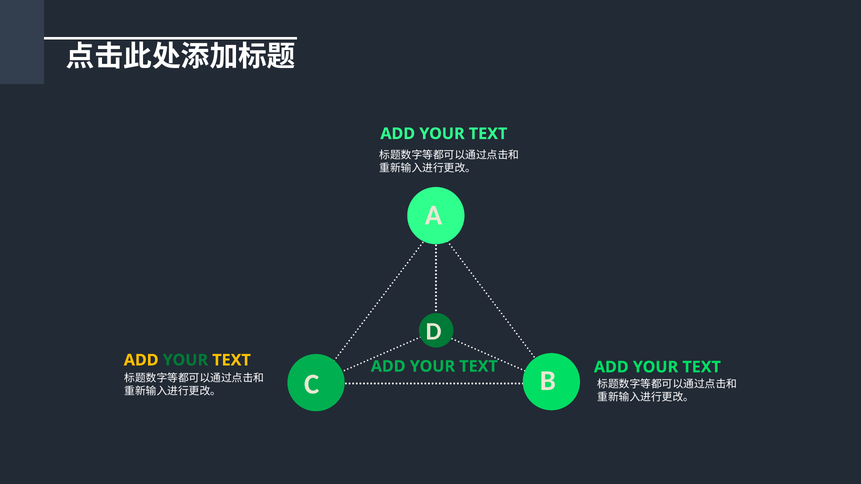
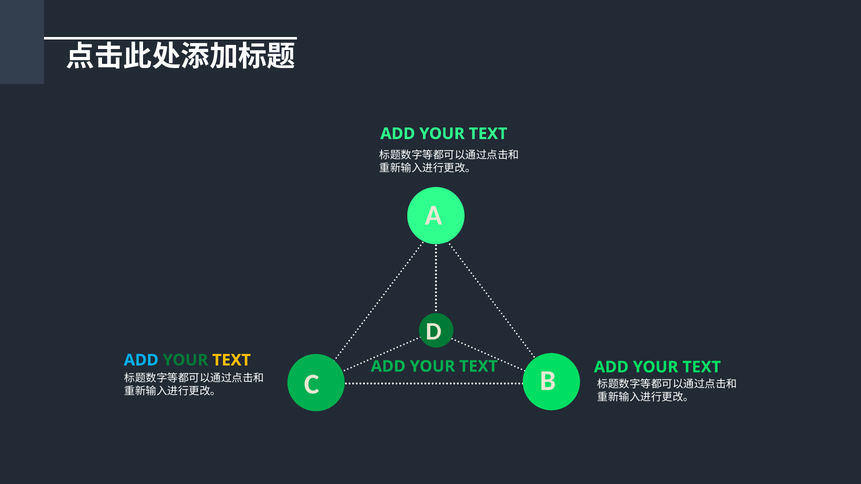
ADD colour: yellow -> light blue (141, 360)
